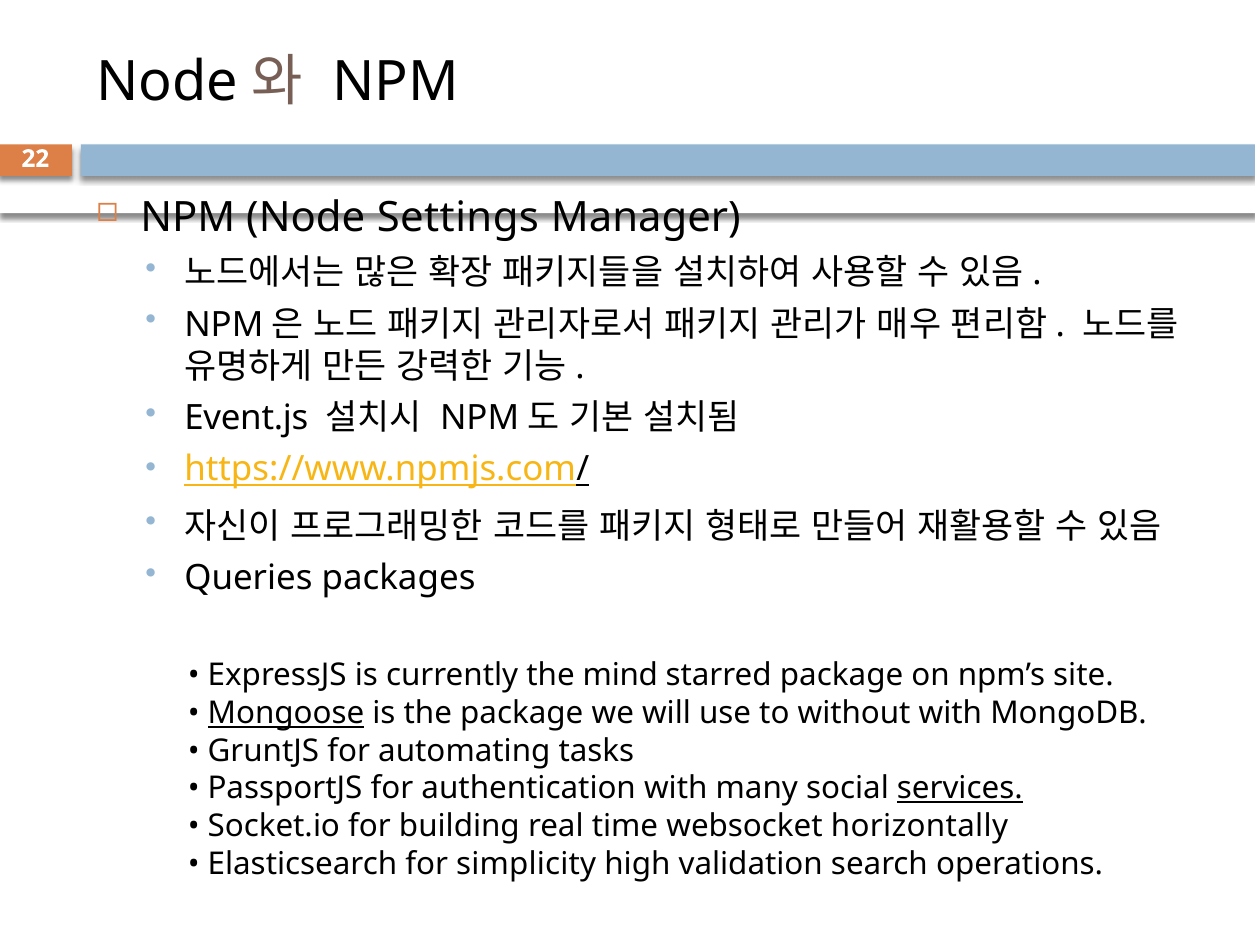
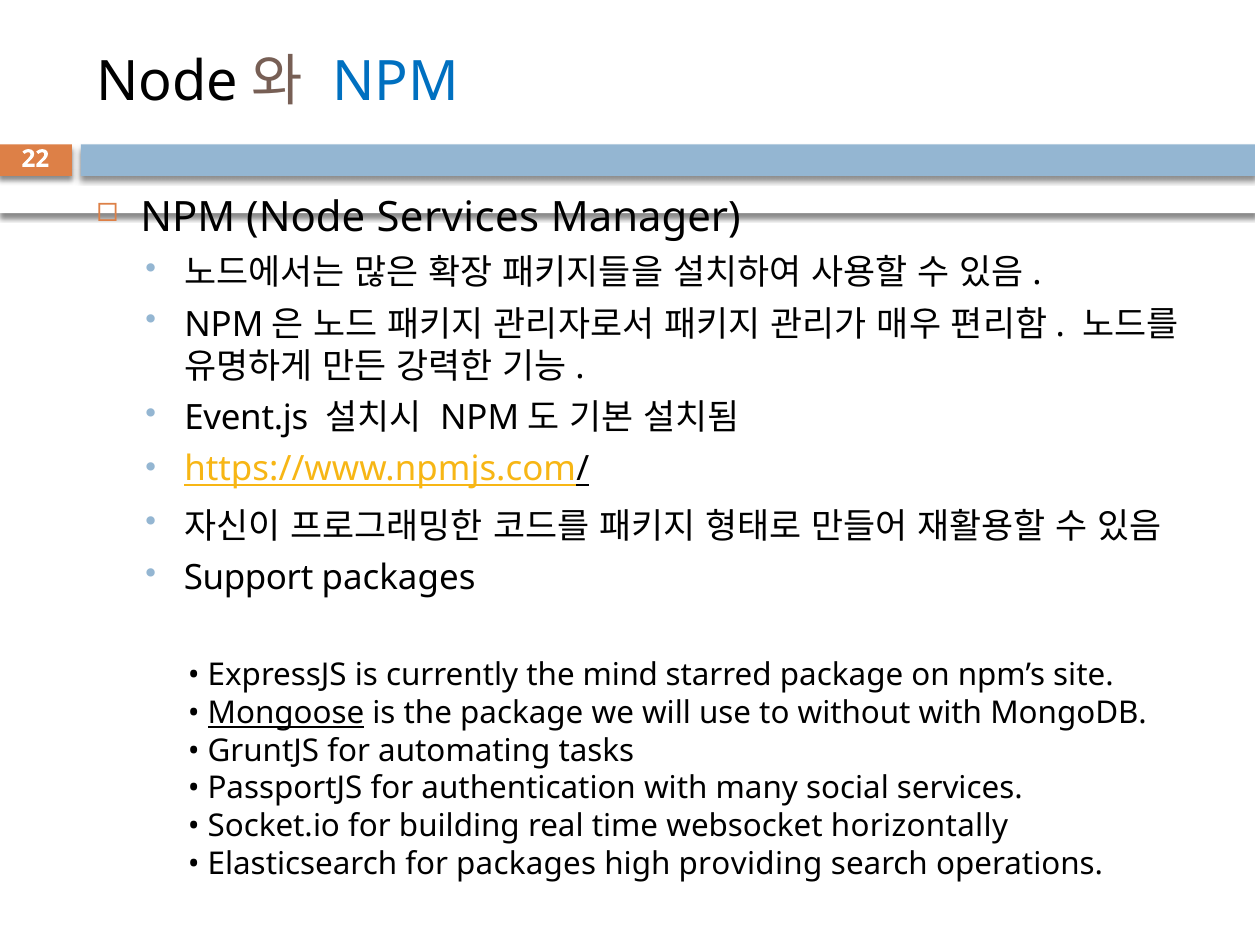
NPM colour: black -> blue (396, 82)
Node Settings: Settings -> Services (458, 218)
Queries: Queries -> Support (249, 578)
services underline: present -> none (960, 789)
for simplicity: simplicity -> packages (526, 864)
validation: validation -> providing (751, 864)
